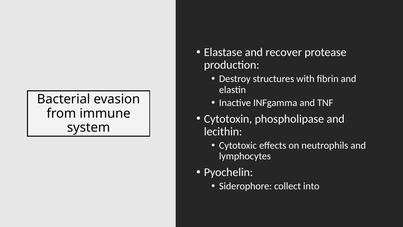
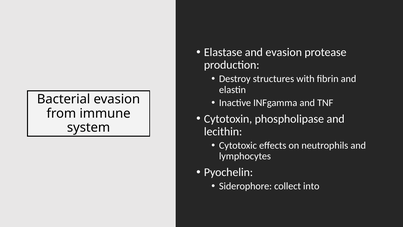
and recover: recover -> evasion (284, 52)
